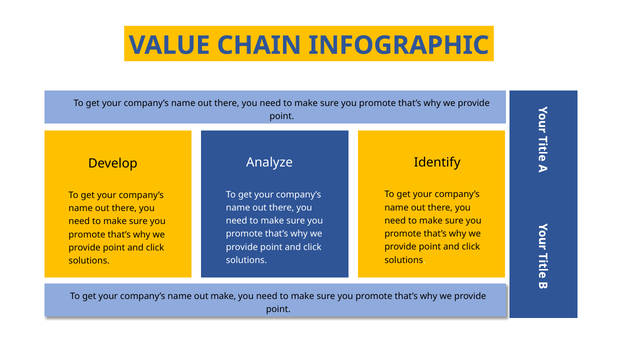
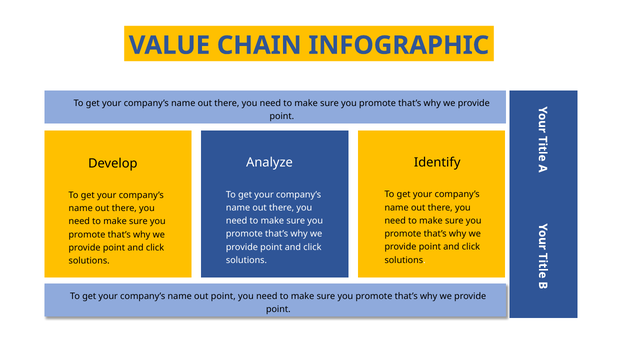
out make: make -> point (223, 297)
